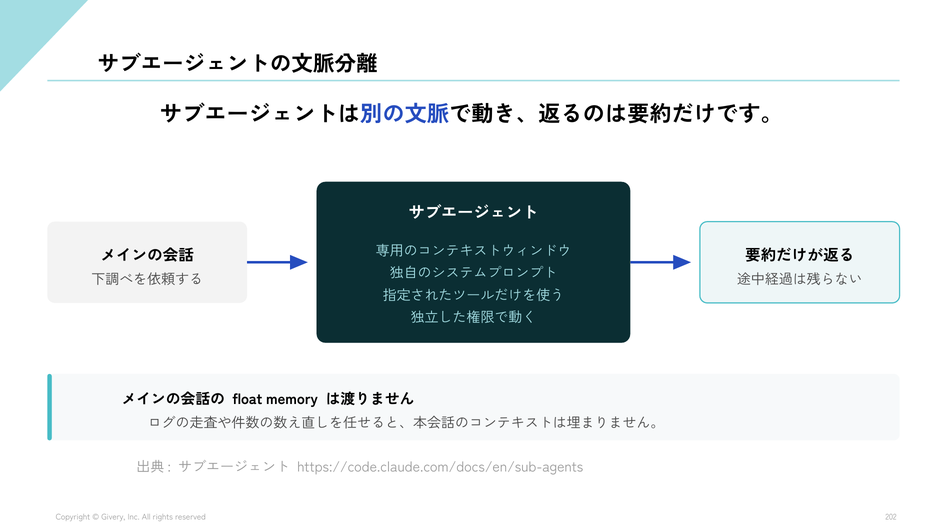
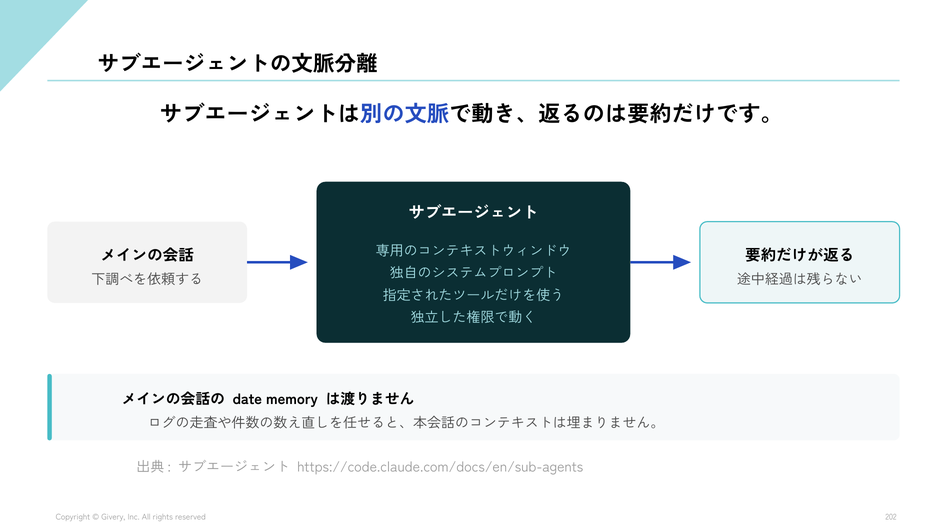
float: float -> date (247, 400)
